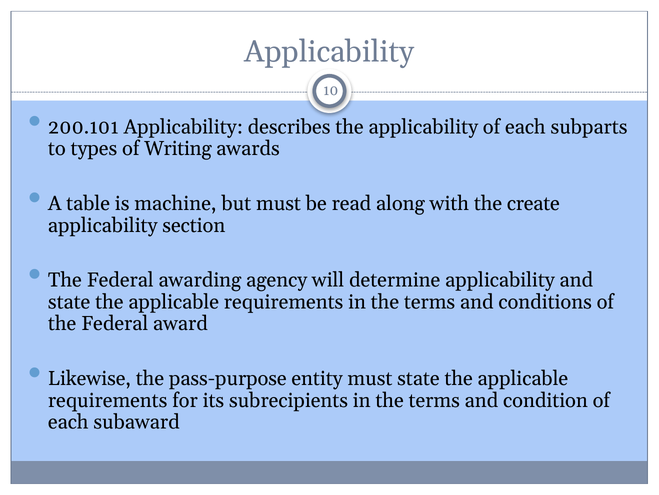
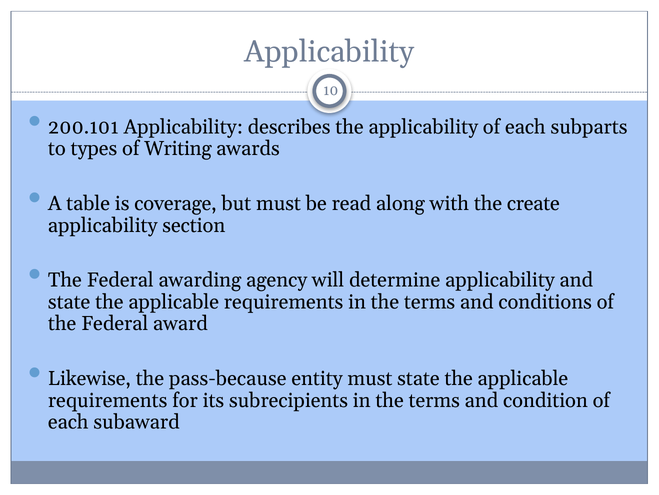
machine: machine -> coverage (176, 203)
pass-purpose: pass-purpose -> pass-because (228, 378)
